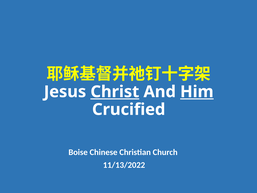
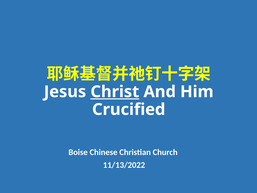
Him underline: present -> none (197, 92)
